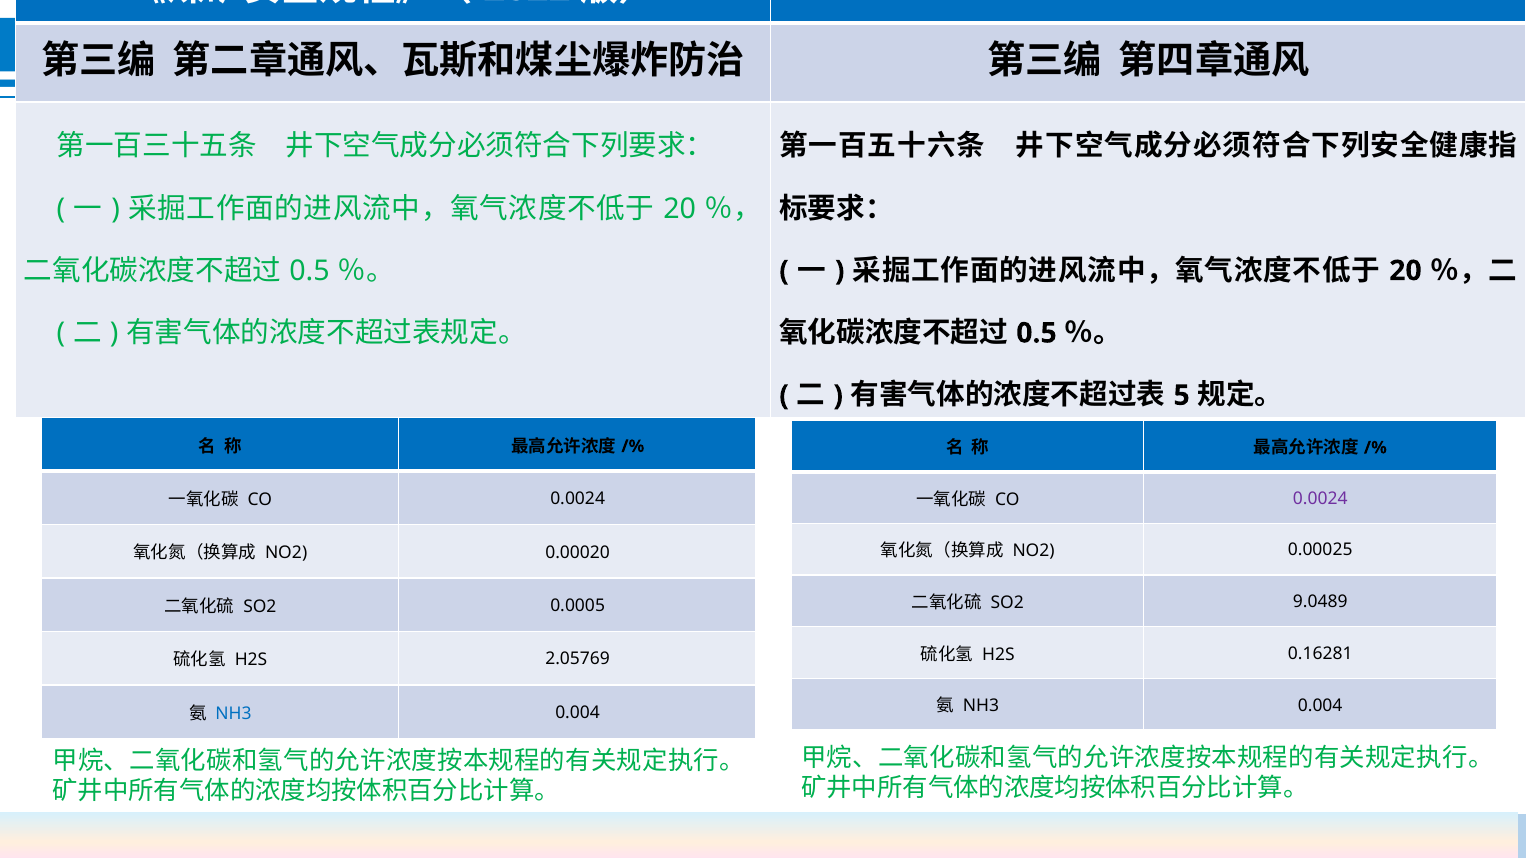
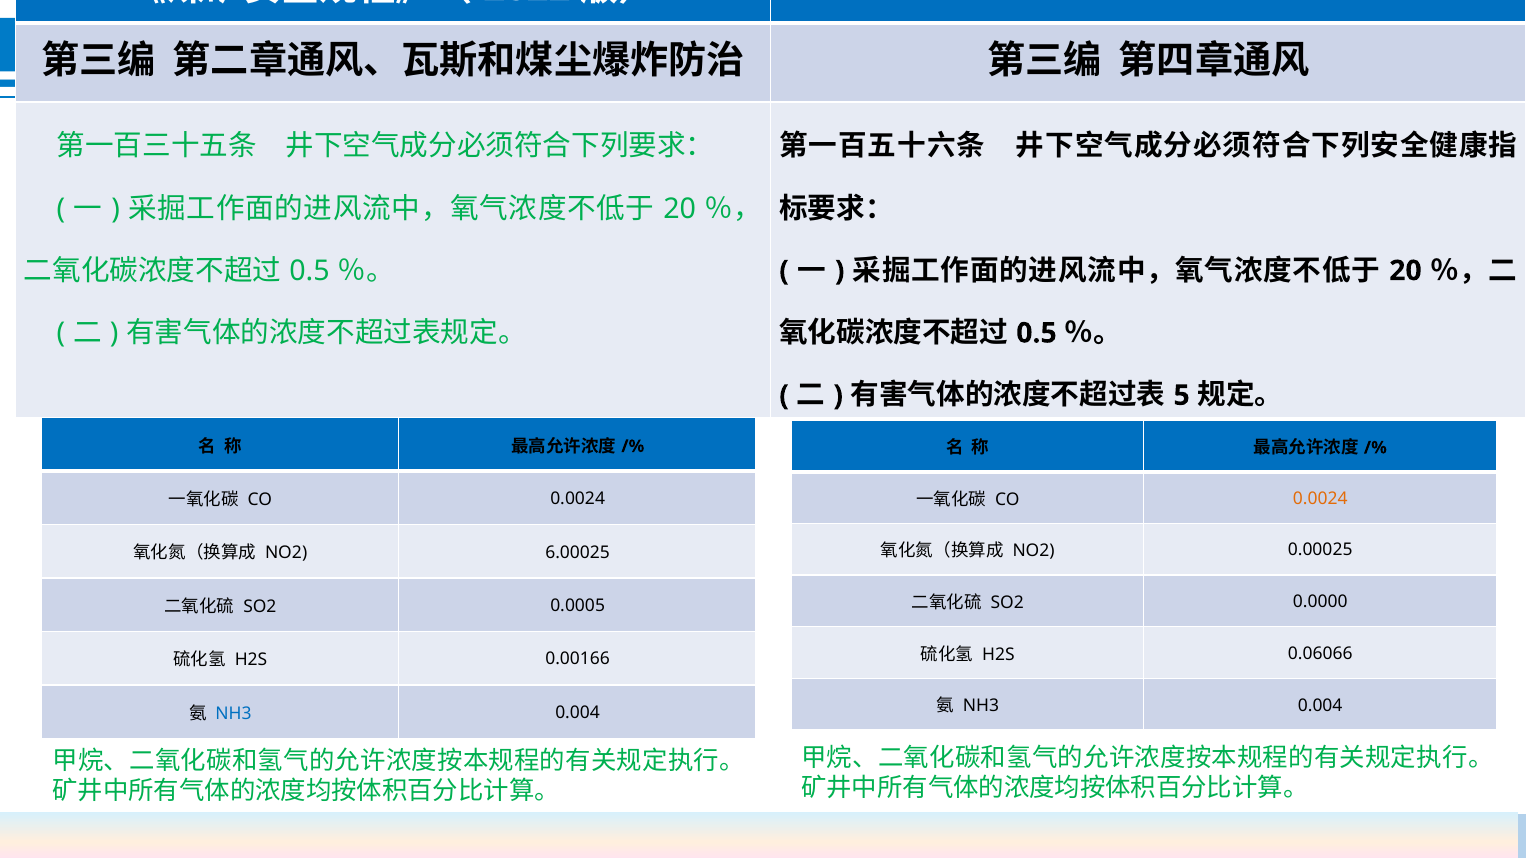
0.0024 colour: purple -> orange (1320, 499)
0.00020: 0.00020 -> 6.00025 (578, 552)
9.0489: 9.0489 -> 0.0000 (1320, 602)
0.16281: 0.16281 -> 0.06066 (1320, 654)
2.05769: 2.05769 -> 0.00166 (578, 659)
